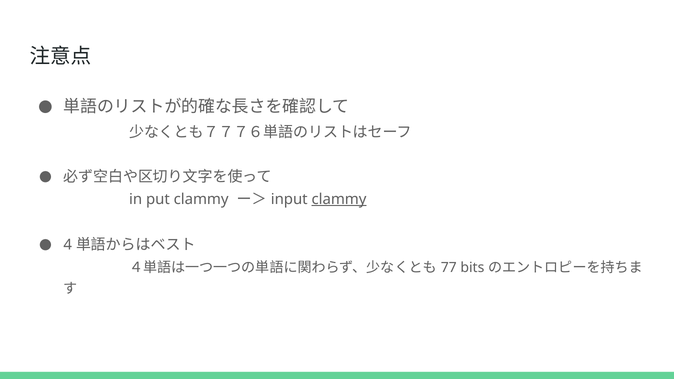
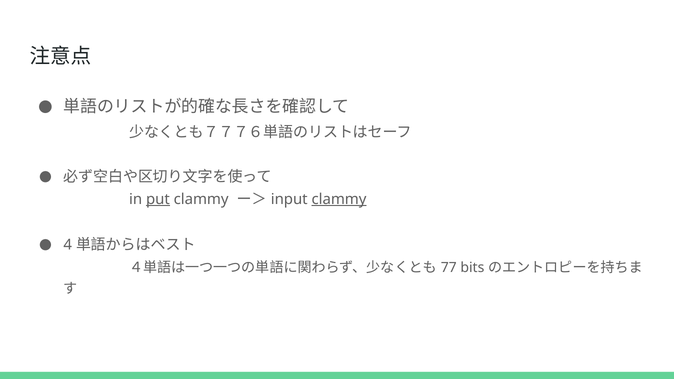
put underline: none -> present (158, 199)
